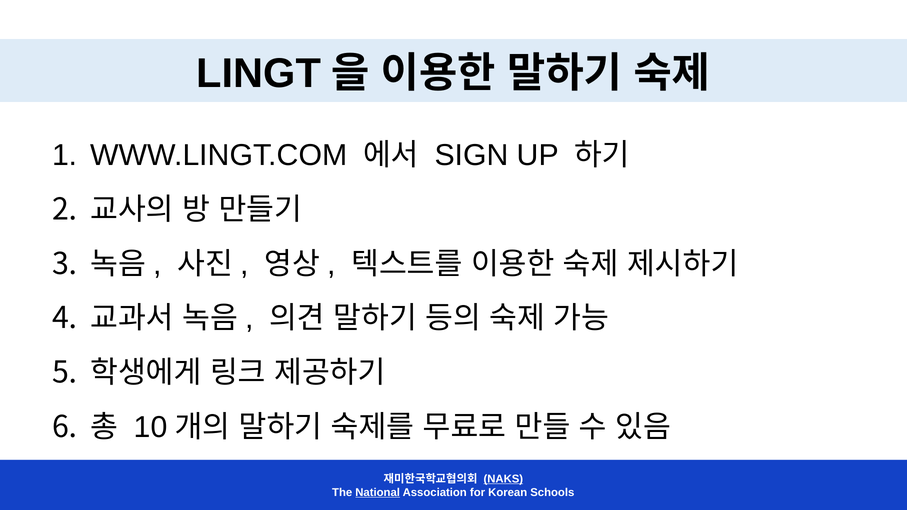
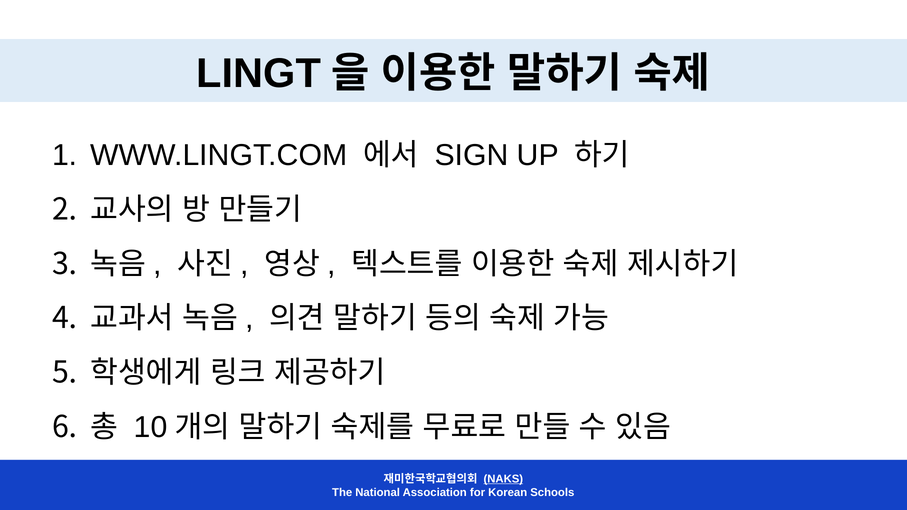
National underline: present -> none (378, 493)
